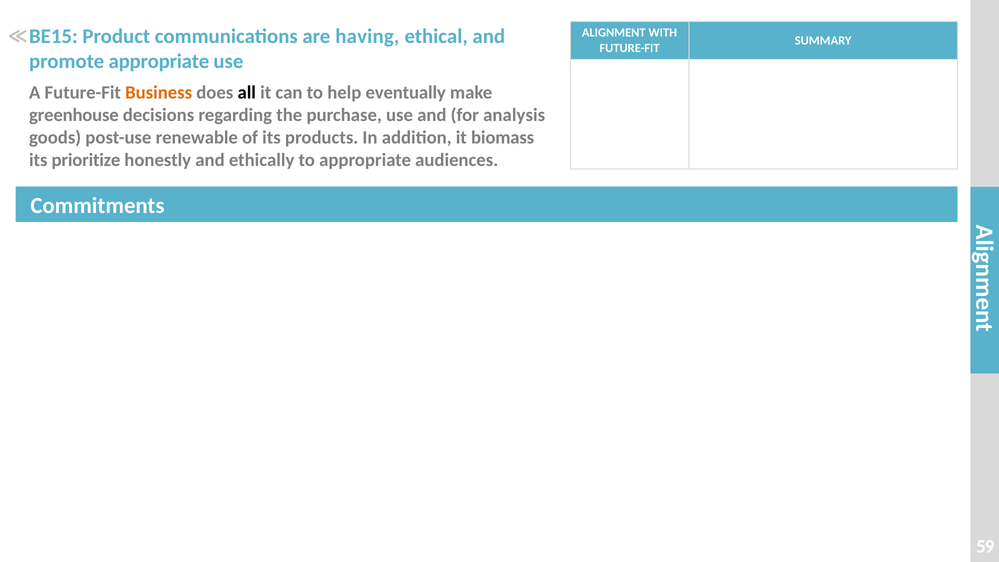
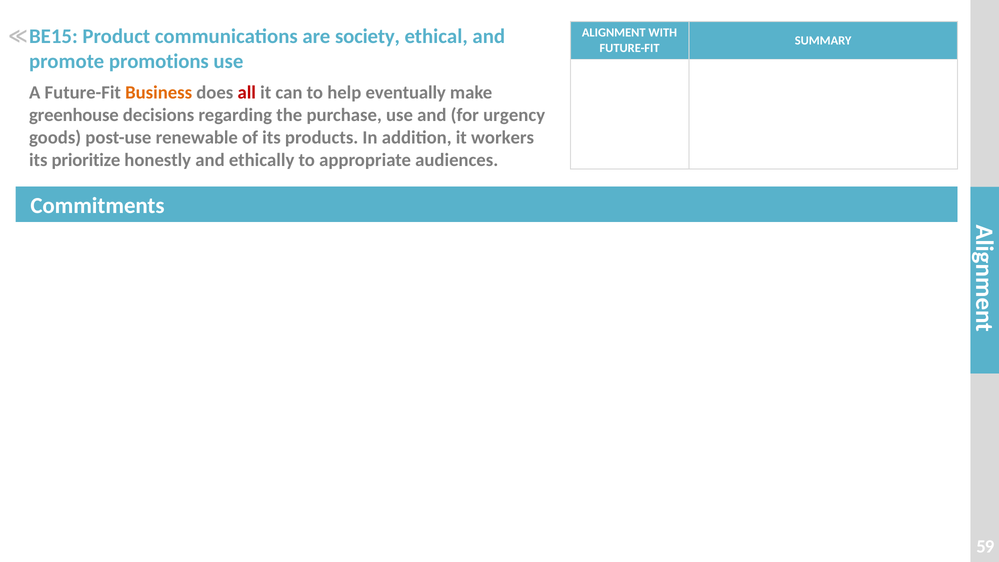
having: having -> society (367, 37)
promote appropriate: appropriate -> promotions (159, 62)
all colour: black -> red (247, 92)
analysis: analysis -> urgency (514, 115)
biomass: biomass -> workers (503, 137)
